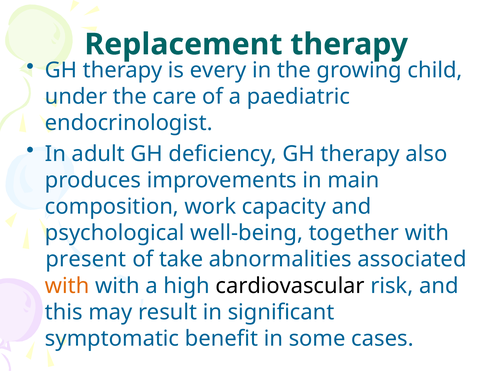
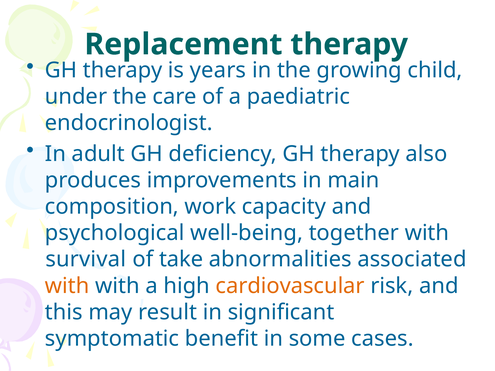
every: every -> years (218, 70)
present: present -> survival (86, 260)
cardiovascular colour: black -> orange (290, 286)
